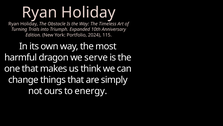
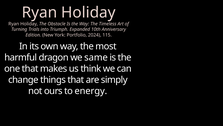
serve: serve -> same (96, 57)
